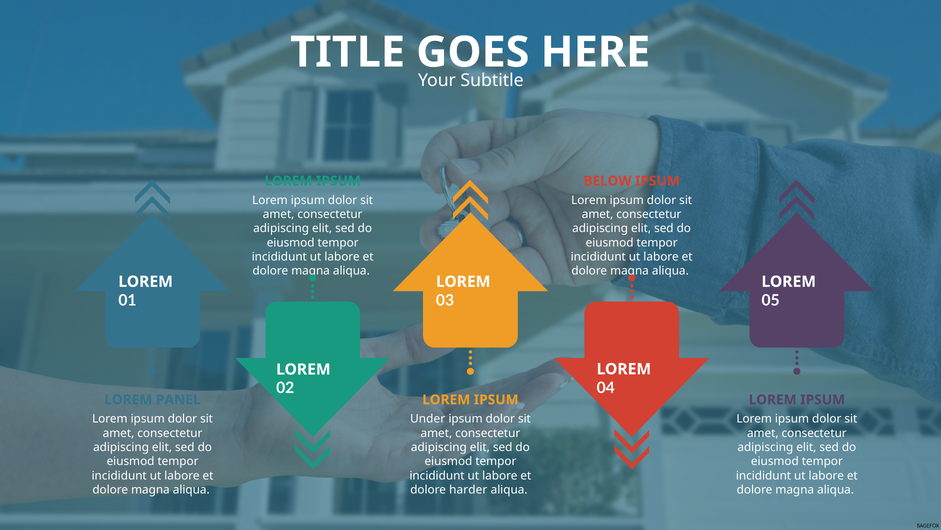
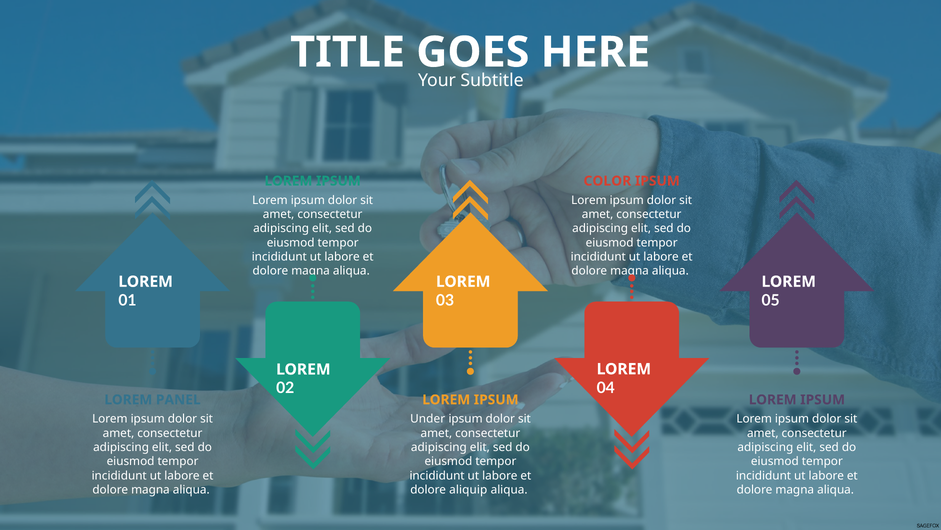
BELOW: BELOW -> COLOR (607, 181)
harder: harder -> aliquip (468, 489)
